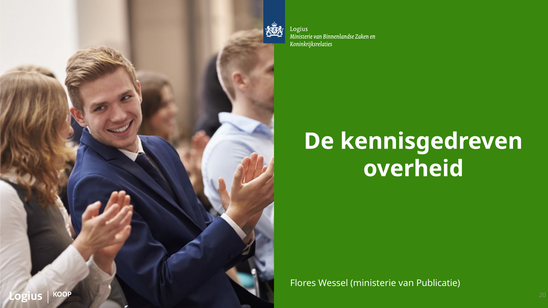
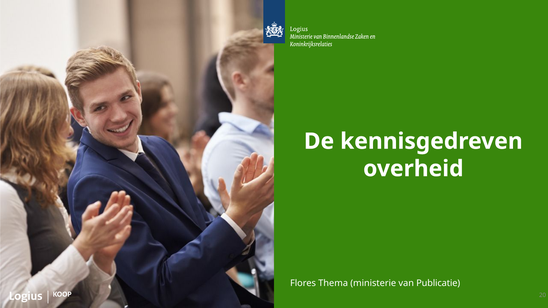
Wessel: Wessel -> Thema (333, 283)
